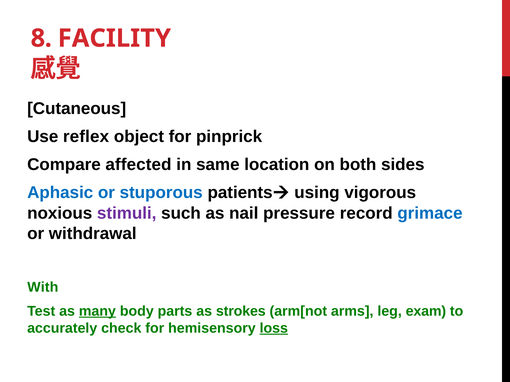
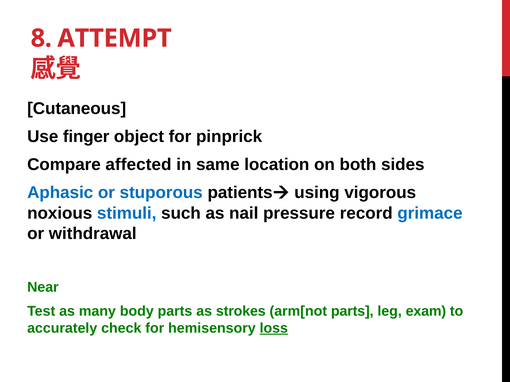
FACILITY: FACILITY -> ATTEMPT (115, 38)
reflex: reflex -> finger (86, 137)
stimuli colour: purple -> blue (127, 213)
With: With -> Near (43, 287)
many underline: present -> none (97, 311)
arm[not arms: arms -> parts (352, 311)
